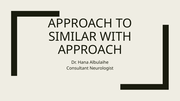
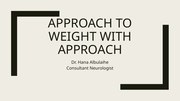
SIMILAR: SIMILAR -> WEIGHT (72, 37)
